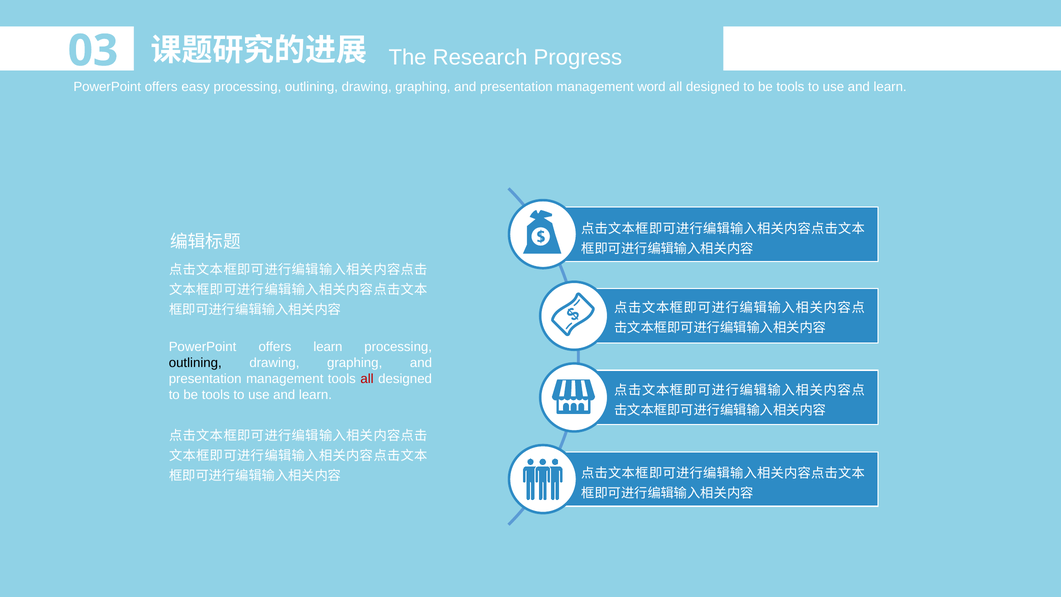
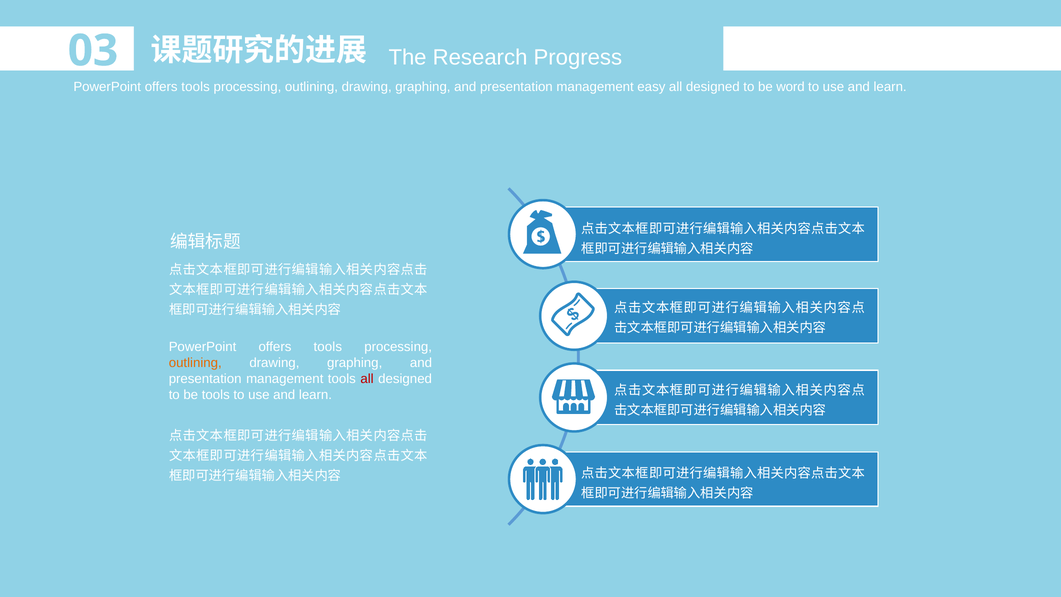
easy: easy -> tools (196, 87)
word: word -> easy (651, 87)
tools: tools -> word (790, 87)
learn: learn -> tools (328, 347)
outlining colour: black -> orange (195, 363)
